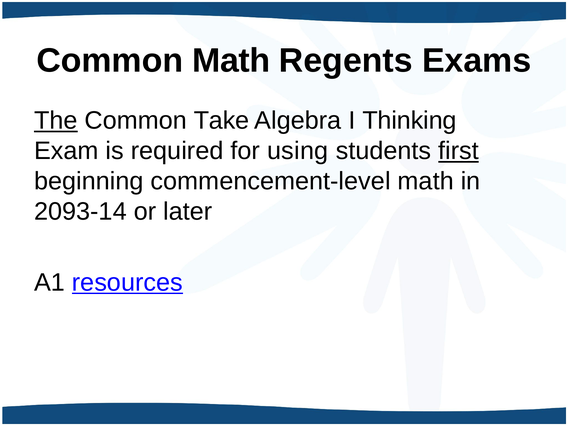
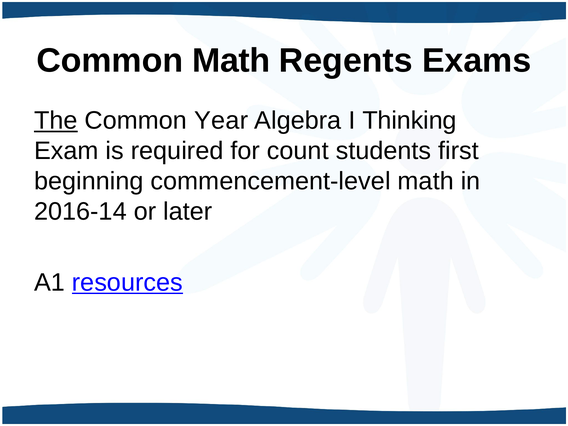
Take: Take -> Year (221, 121)
using: using -> count (298, 151)
first underline: present -> none (458, 151)
2093-14: 2093-14 -> 2016-14 (80, 212)
